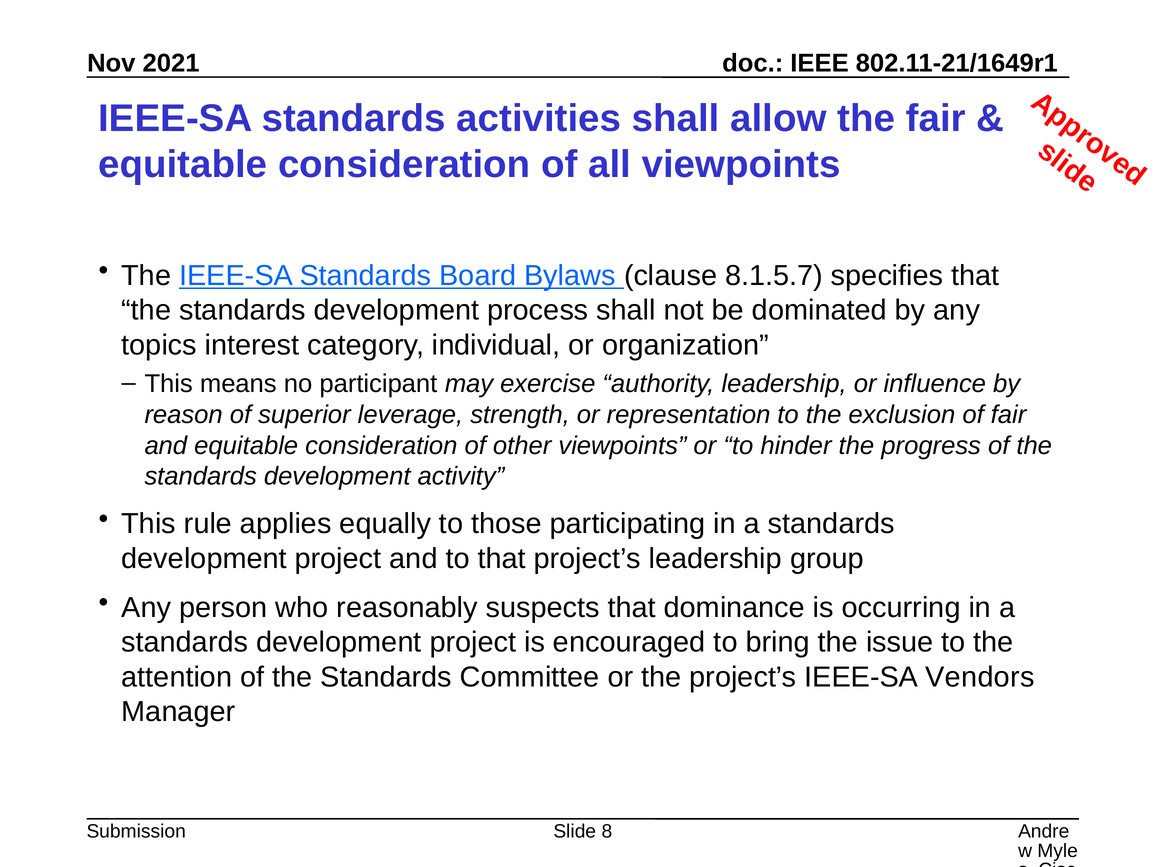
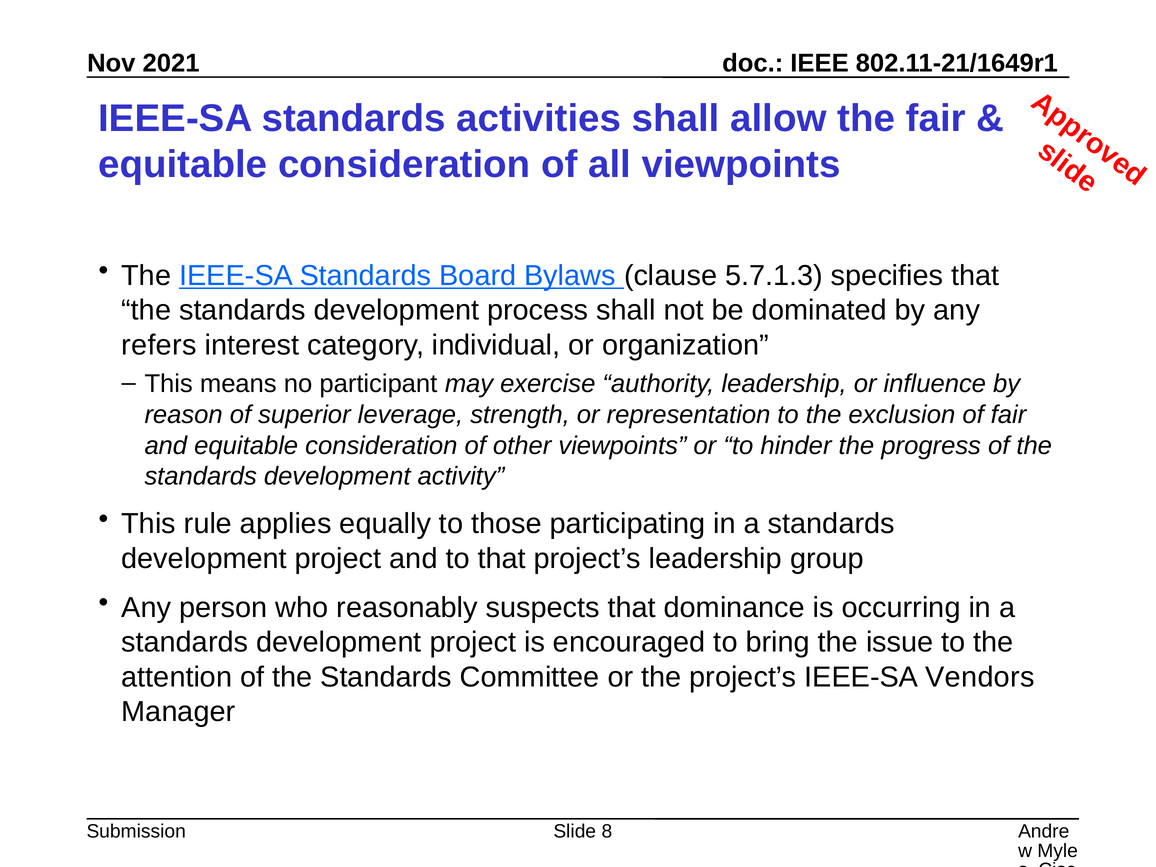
8.1.5.7: 8.1.5.7 -> 5.7.1.3 (774, 276)
topics: topics -> refers (159, 345)
